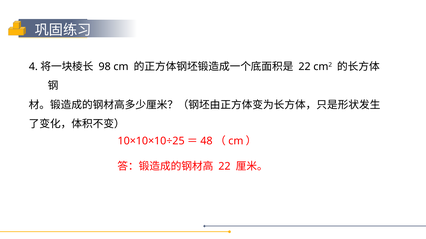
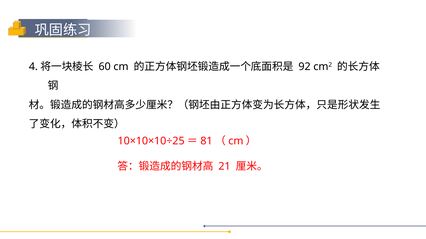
98: 98 -> 60 (105, 67)
22: 22 -> 92 (305, 67)
48: 48 -> 81 (207, 141)
22: 22 -> 21 (224, 167)
